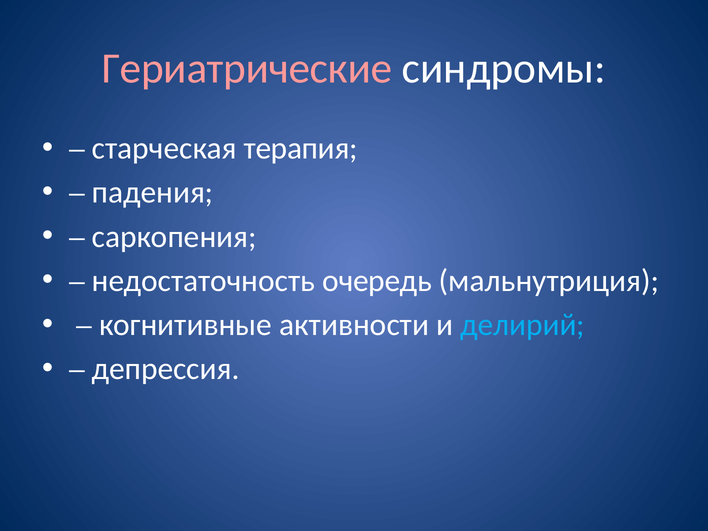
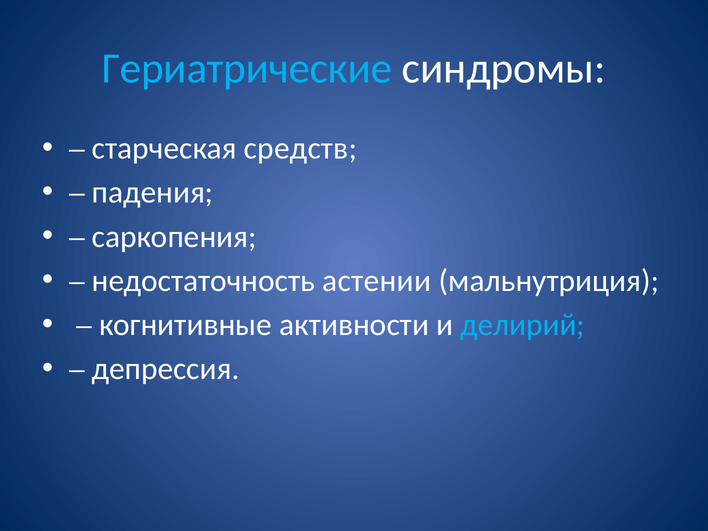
Гериатрические colour: pink -> light blue (247, 69)
терапия: терапия -> средств (300, 149)
очередь: очередь -> астении (377, 281)
